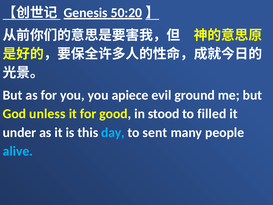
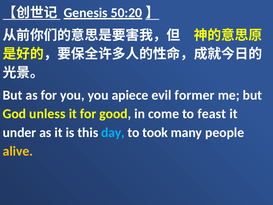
ground: ground -> former (195, 95)
stood: stood -> come (164, 114)
filled: filled -> feast (212, 114)
sent: sent -> took (155, 132)
alive colour: light blue -> yellow (18, 151)
